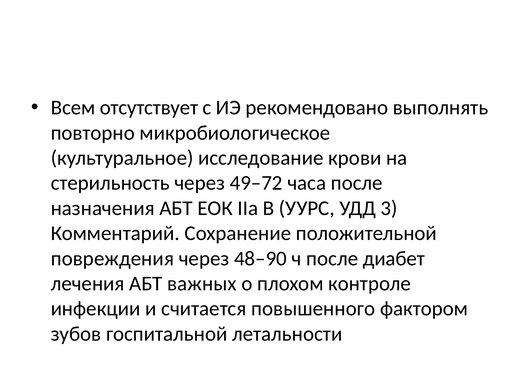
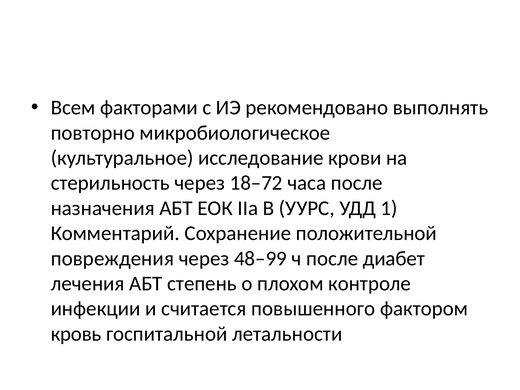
отсутствует: отсутствует -> факторами (149, 108)
49–72: 49–72 -> 18–72 (256, 183)
3: 3 -> 1 (389, 208)
48–90: 48–90 -> 48–99 (260, 258)
важных: важных -> степень (202, 284)
зубов: зубов -> кровь (76, 334)
